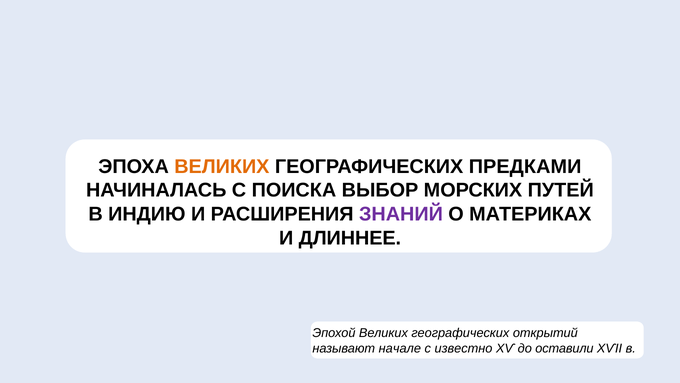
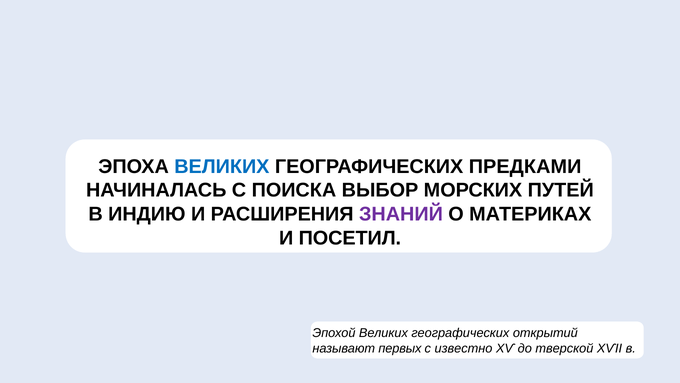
ВЕЛИКИХ colour: orange -> blue (222, 166)
ДЛИННЕЕ: ДЛИННЕЕ -> ПОСЕТИЛ (350, 238)
начале: начале -> первых (400, 348)
оставили: оставили -> тверской (564, 348)
